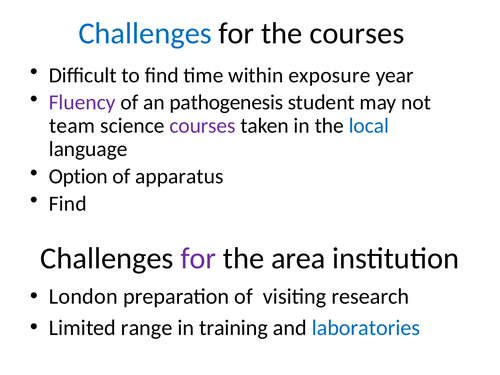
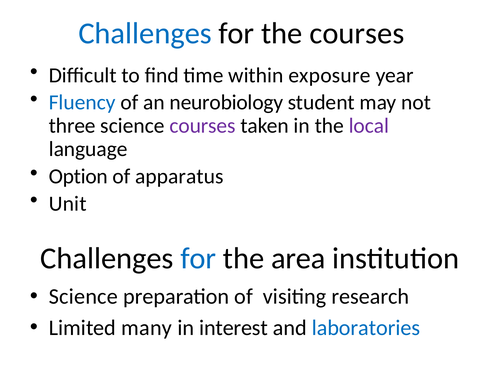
Fluency colour: purple -> blue (82, 103)
pathogenesis: pathogenesis -> neurobiology (226, 103)
team: team -> three (72, 126)
local colour: blue -> purple (369, 126)
Find: Find -> Unit (68, 204)
for colour: purple -> blue (198, 258)
London: London -> Science (83, 297)
range: range -> many (147, 328)
training: training -> interest (234, 328)
